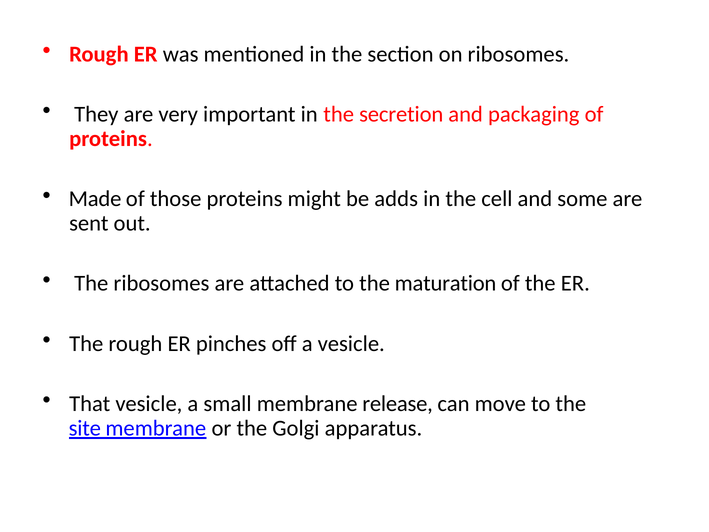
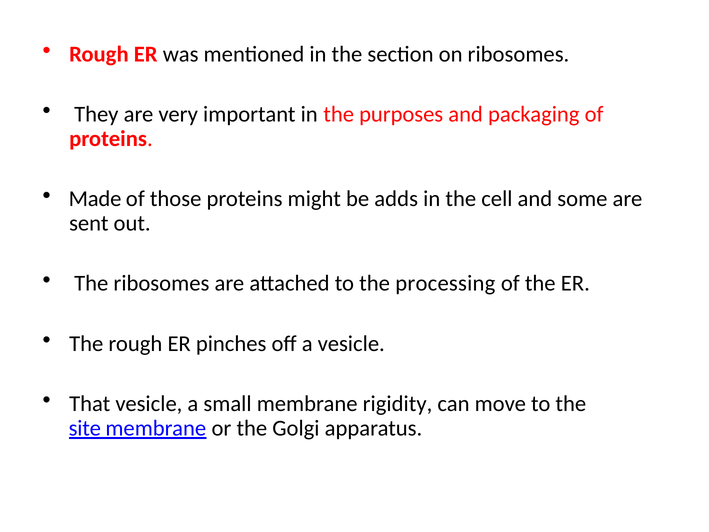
secretion: secretion -> purposes (401, 114)
maturation: maturation -> processing (445, 283)
release: release -> rigidity (397, 404)
